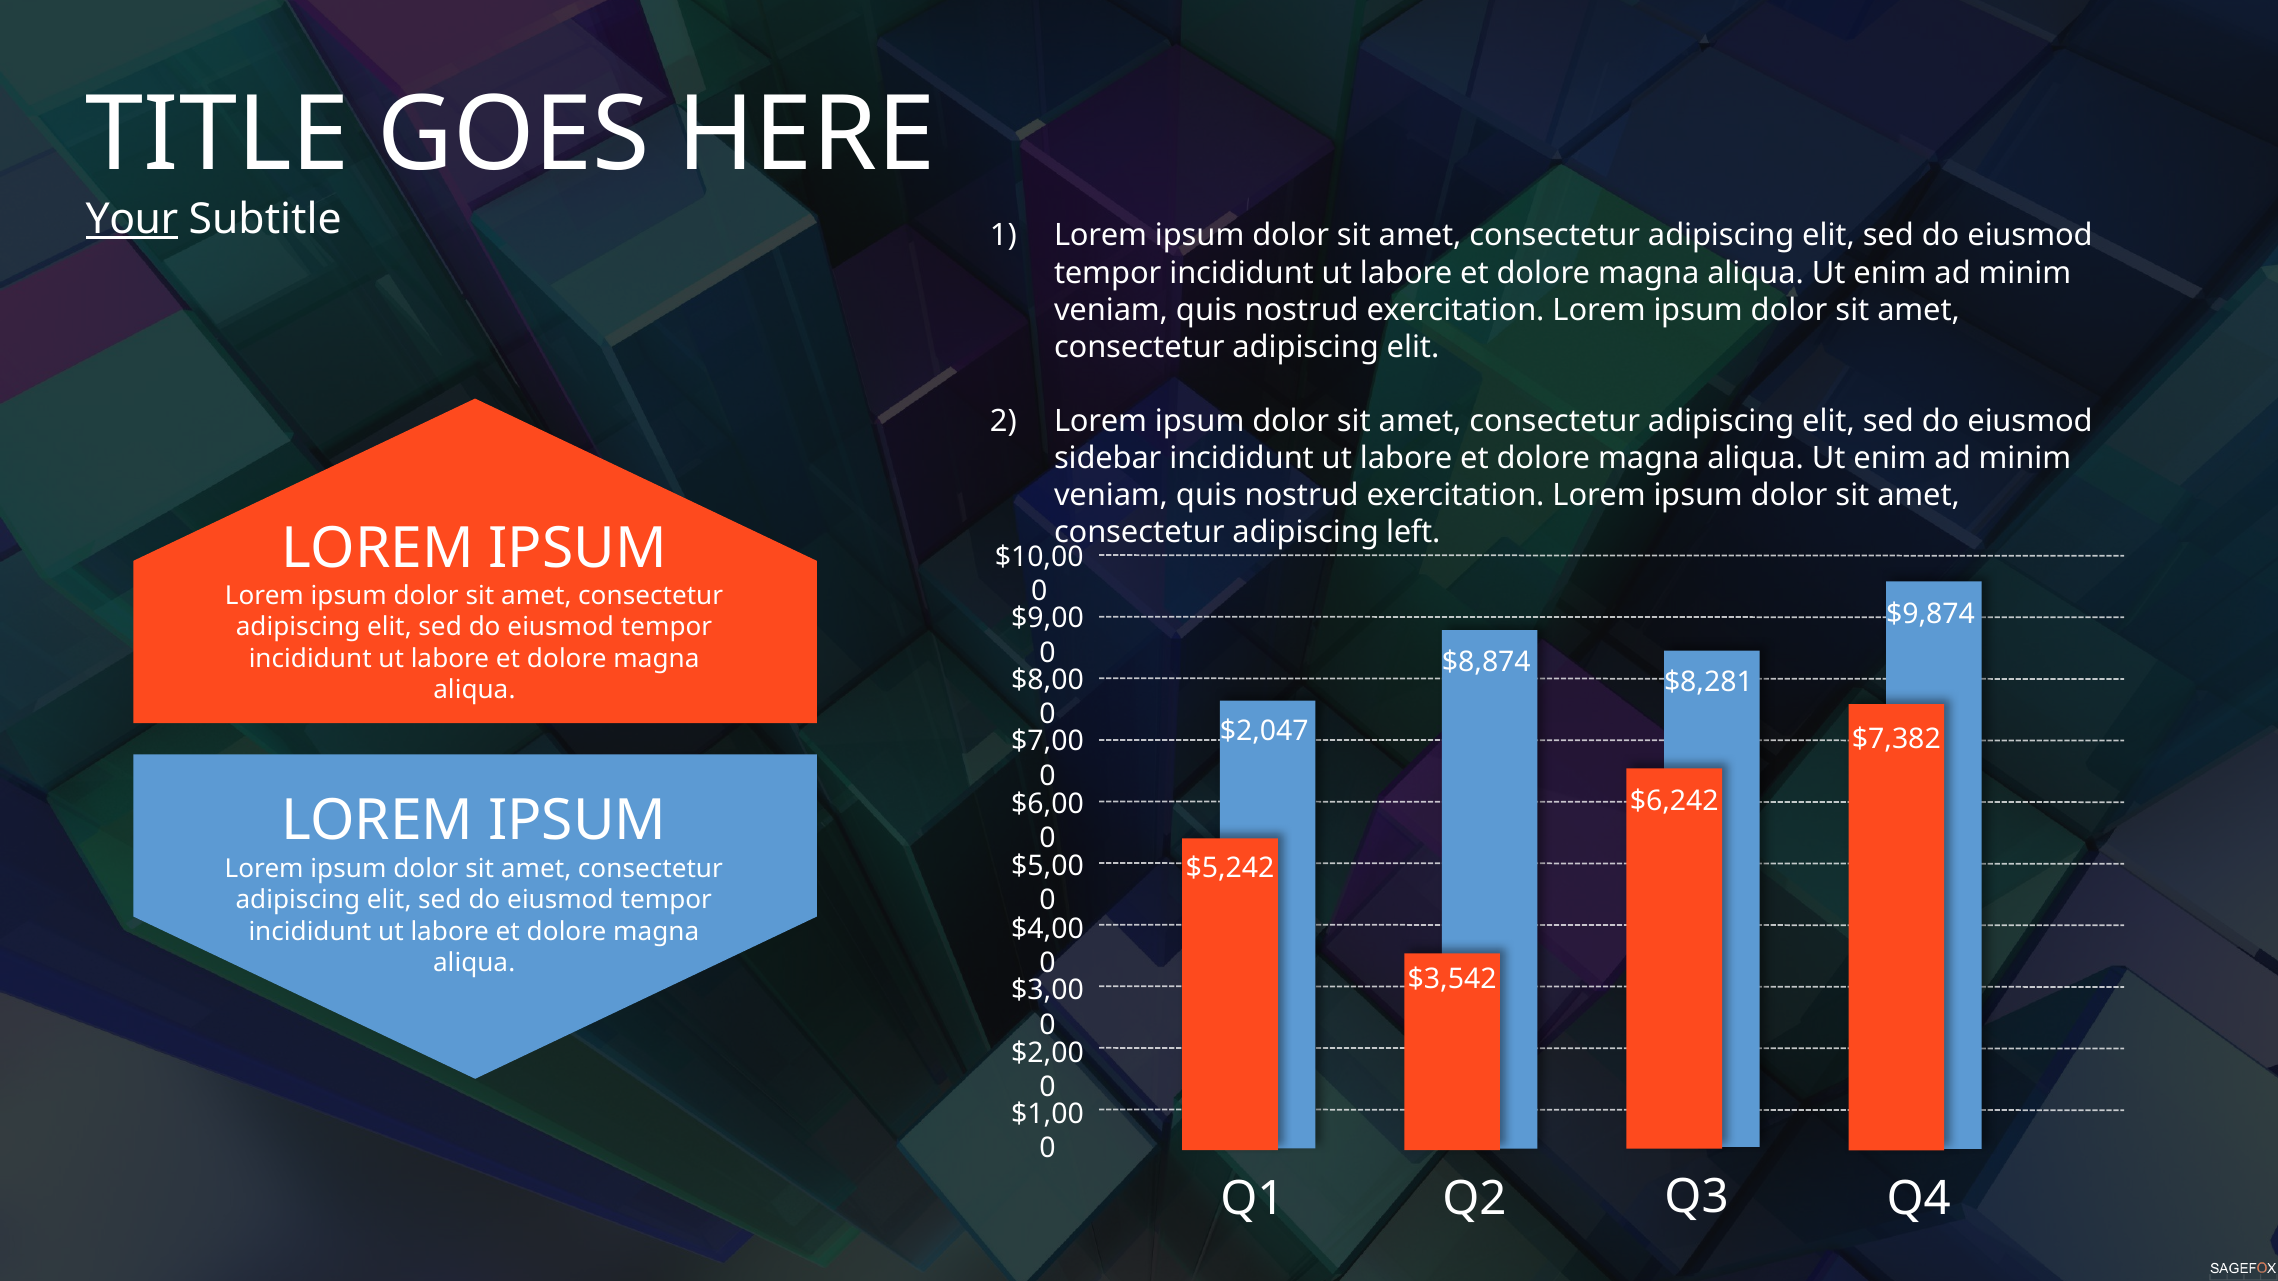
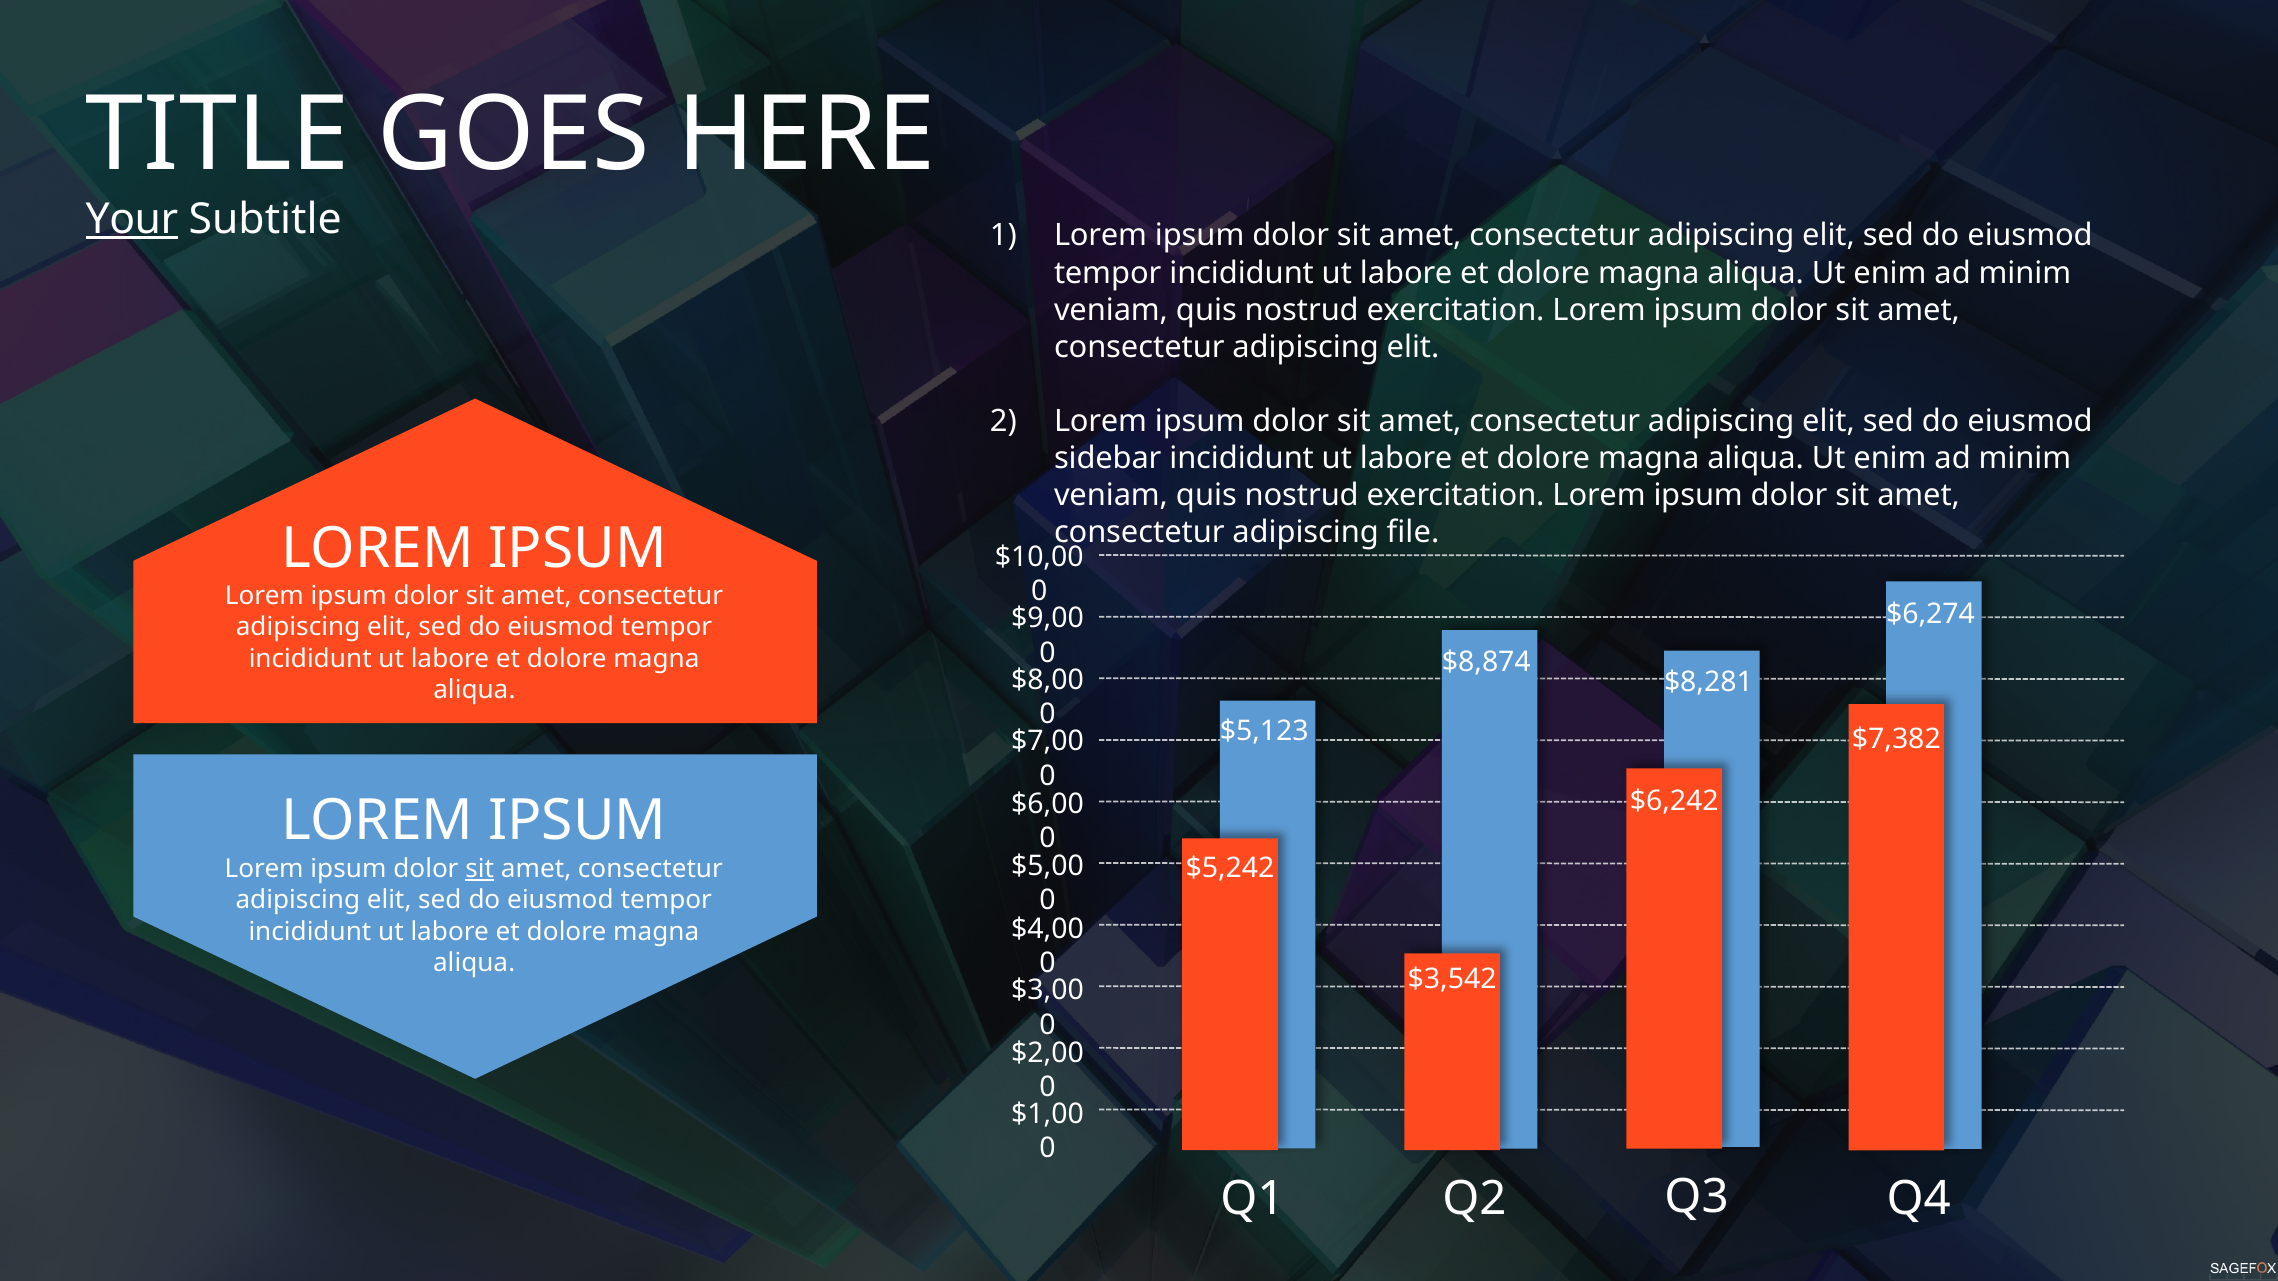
left: left -> file (1413, 532)
$9,874: $9,874 -> $6,274 (1931, 615)
$2,047: $2,047 -> $5,123 (1264, 731)
sit underline: none -> present (480, 869)
